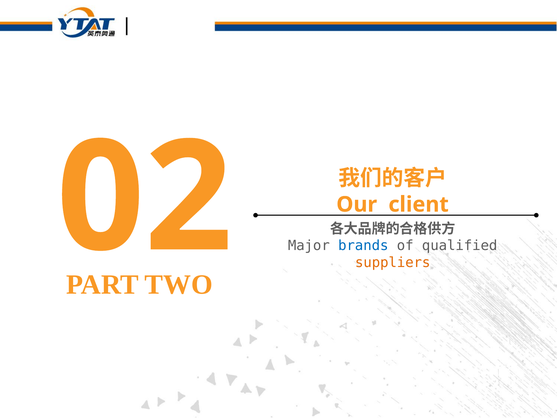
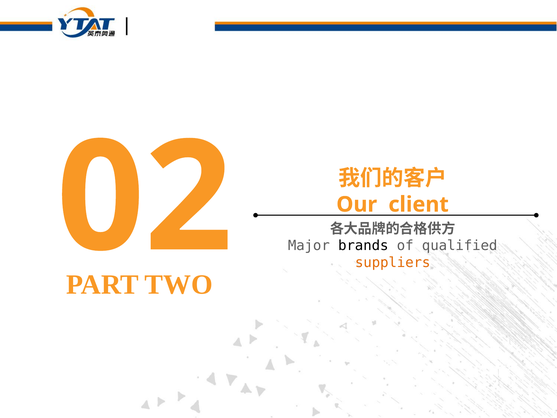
brands colour: blue -> black (363, 246)
